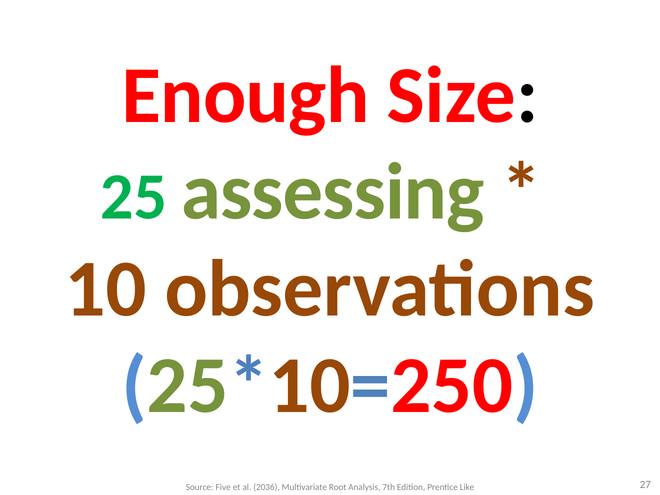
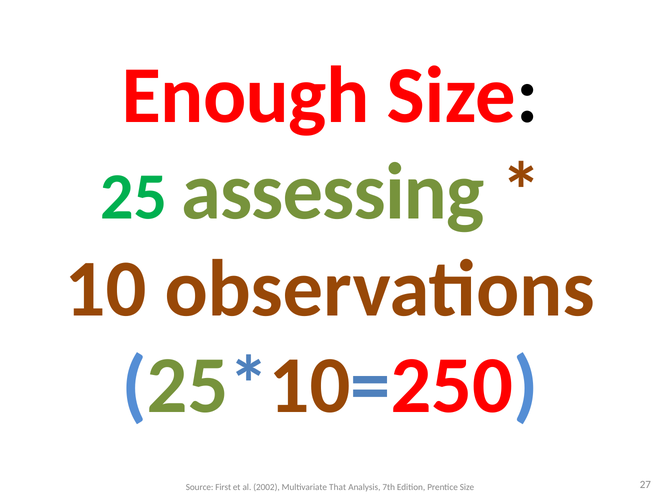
Five: Five -> First (223, 487)
2036: 2036 -> 2002 (266, 487)
Root: Root -> That (338, 487)
Prentice Like: Like -> Size (467, 487)
